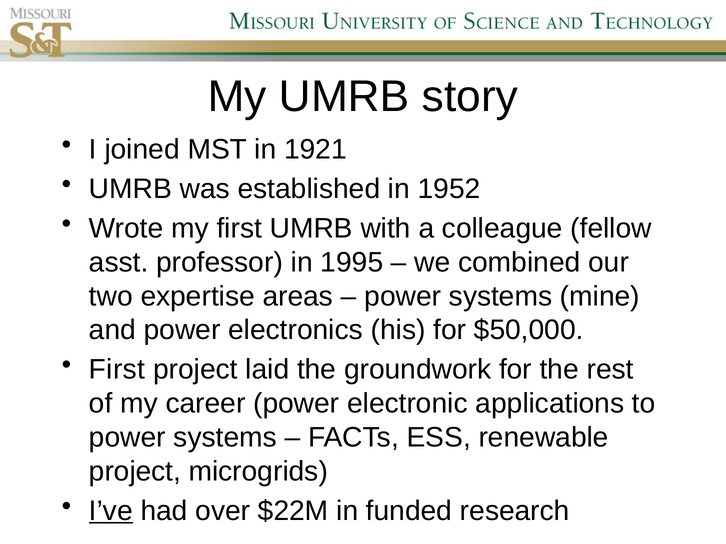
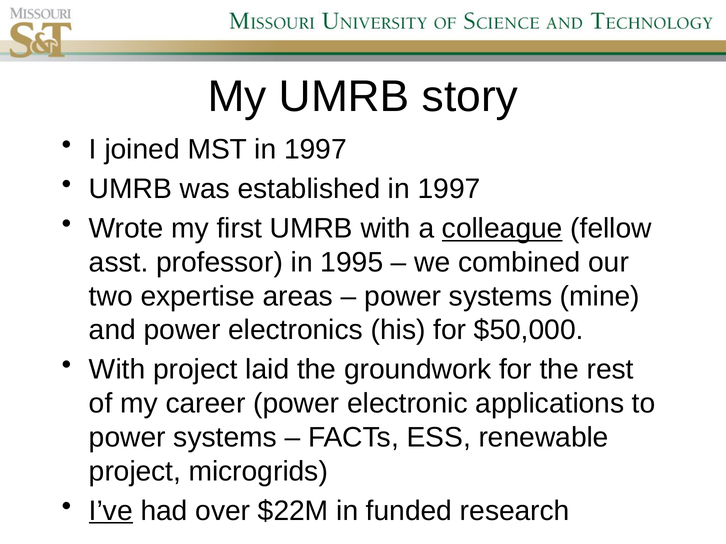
MST in 1921: 1921 -> 1997 (315, 150)
established in 1952: 1952 -> 1997 (449, 189)
colleague underline: none -> present (502, 229)
First: First -> With (117, 370)
